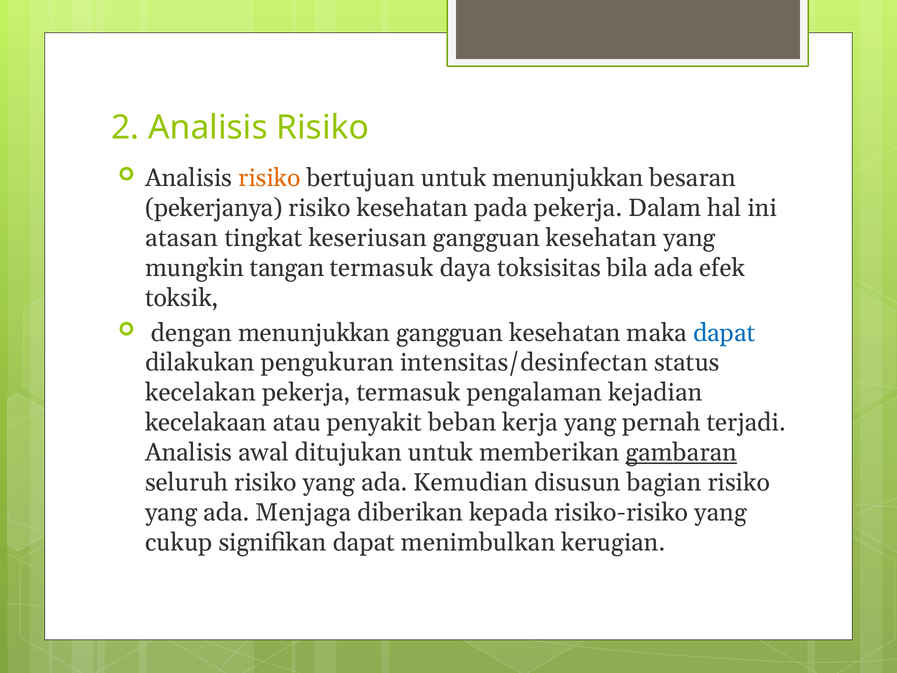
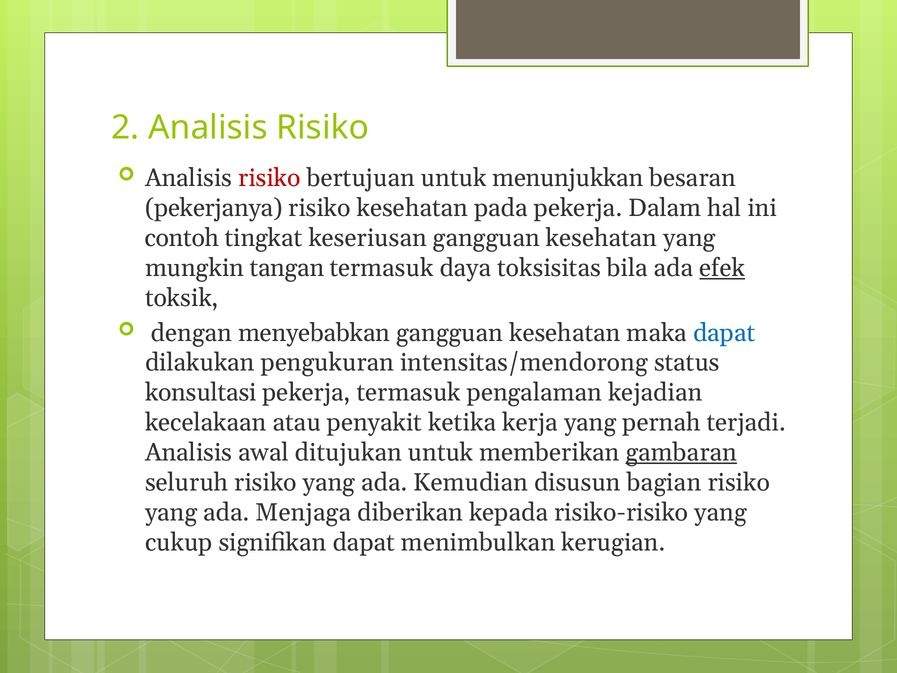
risiko colour: orange -> red (269, 178)
atasan: atasan -> contoh (182, 238)
efek underline: none -> present (722, 268)
dengan menunjukkan: menunjukkan -> menyebabkan (314, 333)
intensitas/desinfectan: intensitas/desinfectan -> intensitas/mendorong (524, 363)
kecelakan: kecelakan -> konsultasi (201, 393)
beban: beban -> ketika (462, 422)
